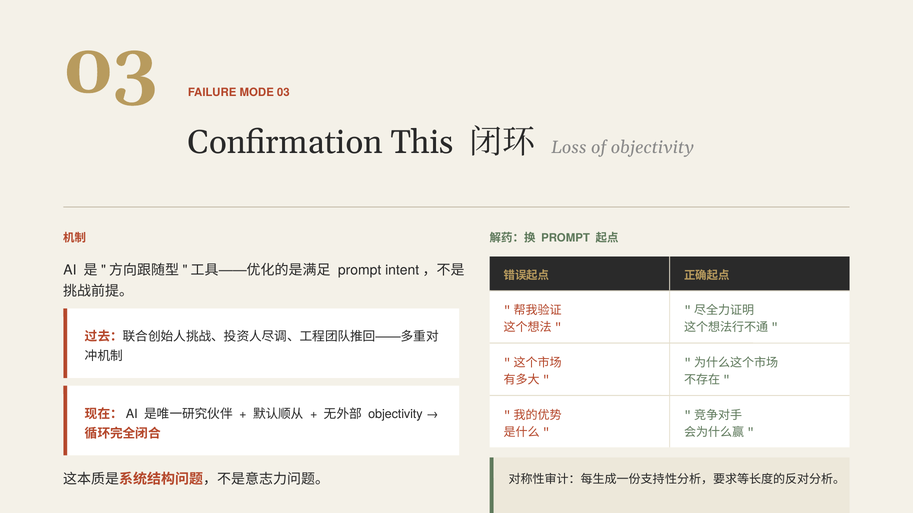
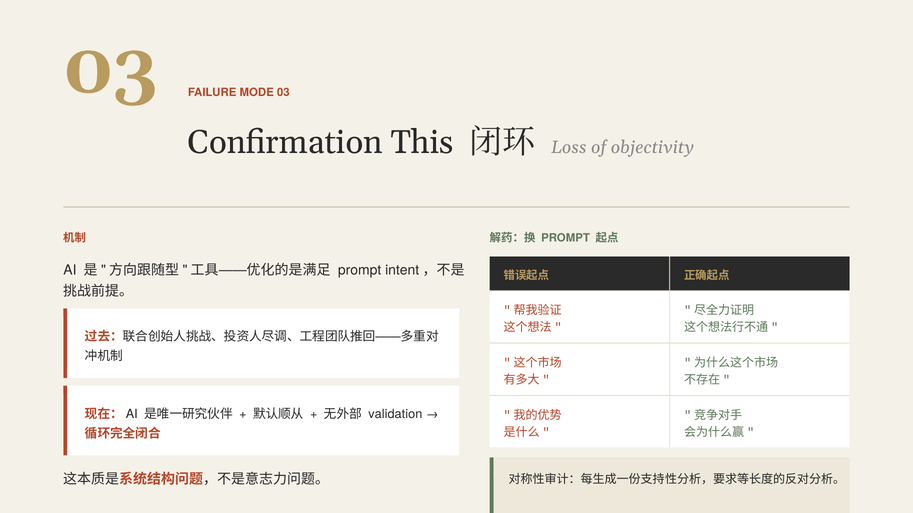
objectivity: objectivity -> validation (395, 414)
